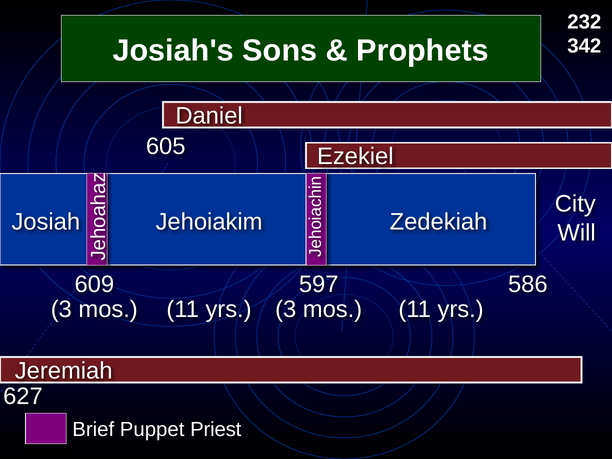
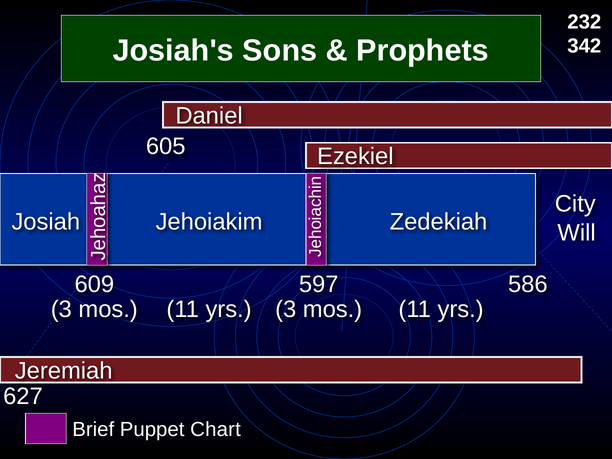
Priest: Priest -> Chart (216, 430)
